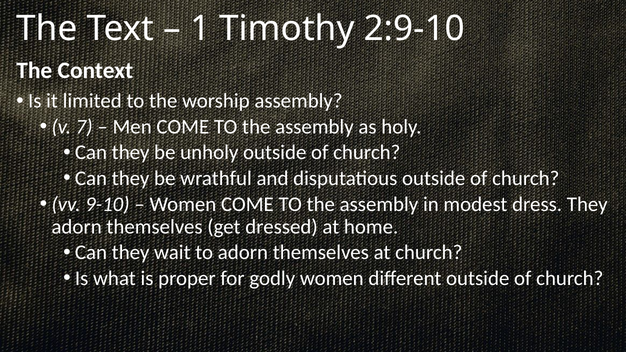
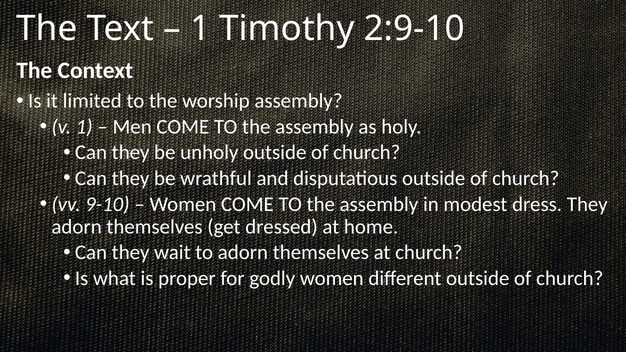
v 7: 7 -> 1 (84, 127)
